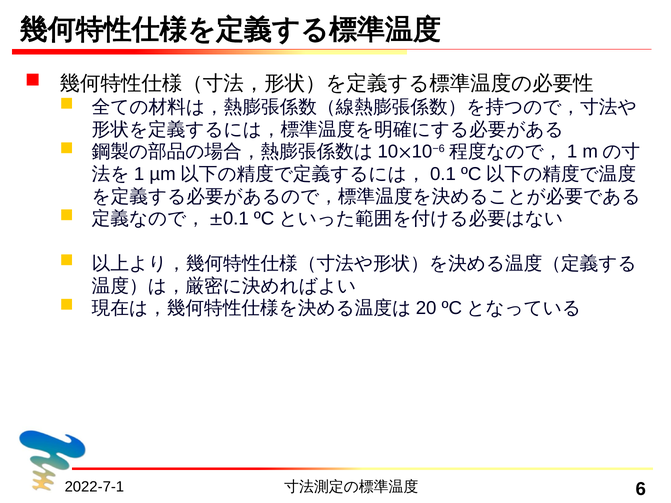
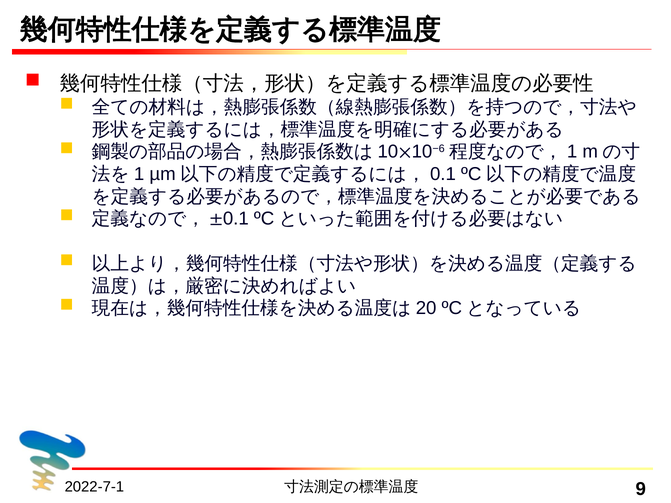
6: 6 -> 9 (641, 489)
